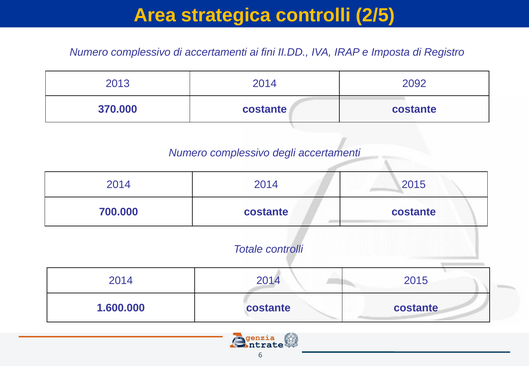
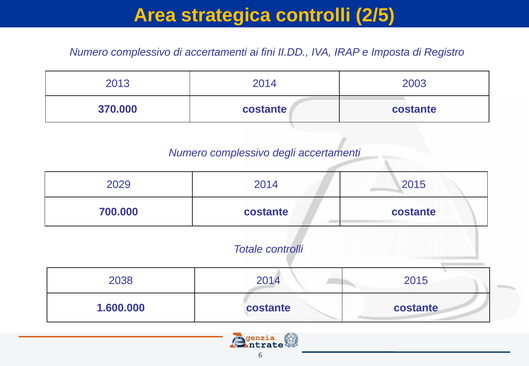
2092: 2092 -> 2003 (414, 84)
2014: 2014 -> 2029 (119, 185)
2014: 2014 -> 2038 (121, 281)
